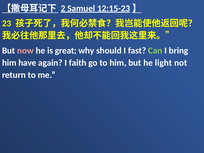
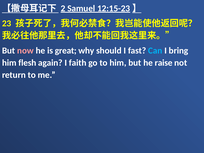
Can colour: light green -> light blue (155, 51)
have: have -> flesh (27, 63)
light: light -> raise (164, 63)
